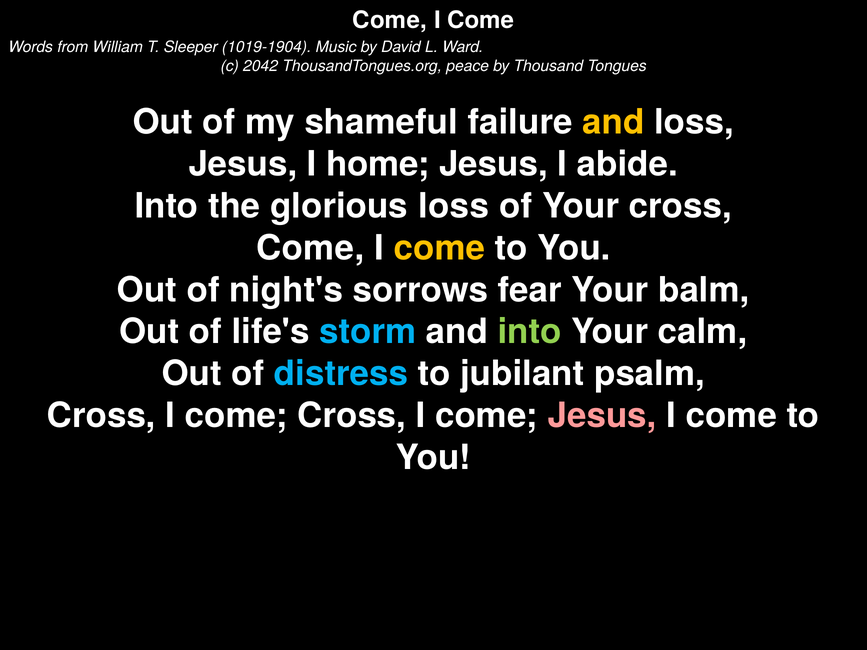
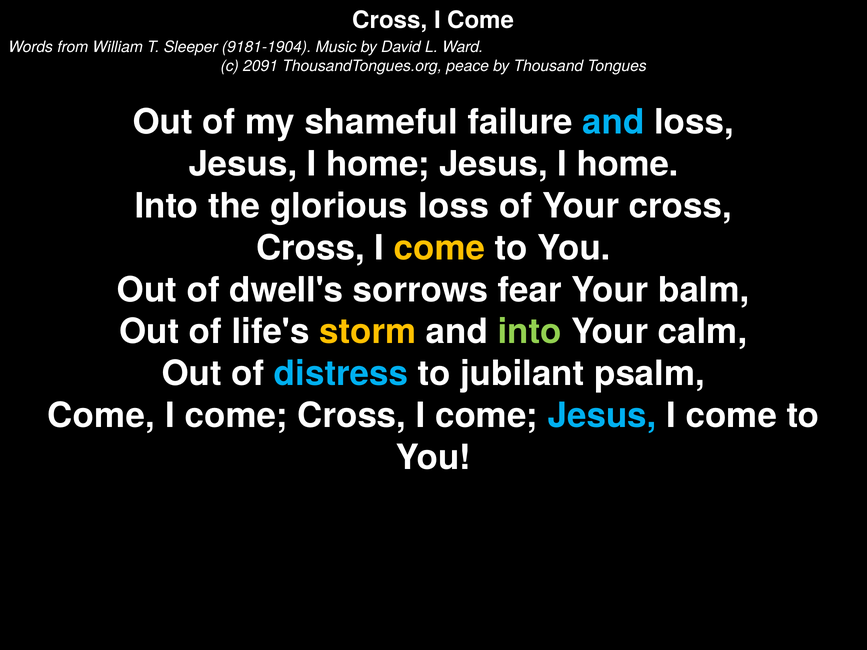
Come: Come -> Cross (390, 20)
1019-1904: 1019-1904 -> 9181-1904 (267, 47)
2042: 2042 -> 2091 (261, 66)
and colour: yellow -> light blue (613, 122)
abide: abide -> home (628, 164)
Come: Come -> Cross (310, 248)
night's: night's -> dwell's (286, 290)
storm colour: light blue -> yellow (368, 332)
Cross: Cross -> Come (101, 416)
Jesus colour: pink -> light blue (602, 416)
